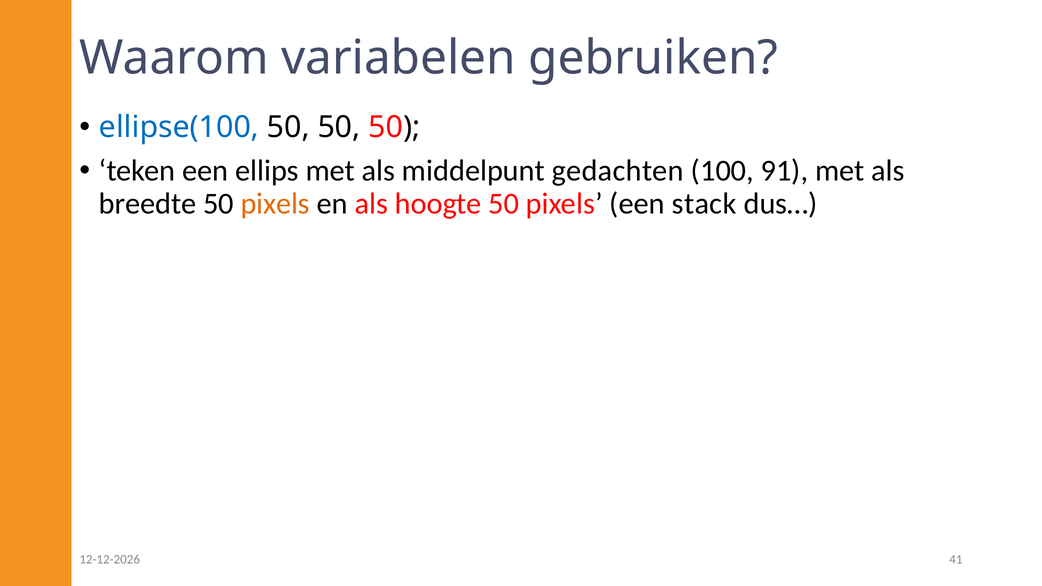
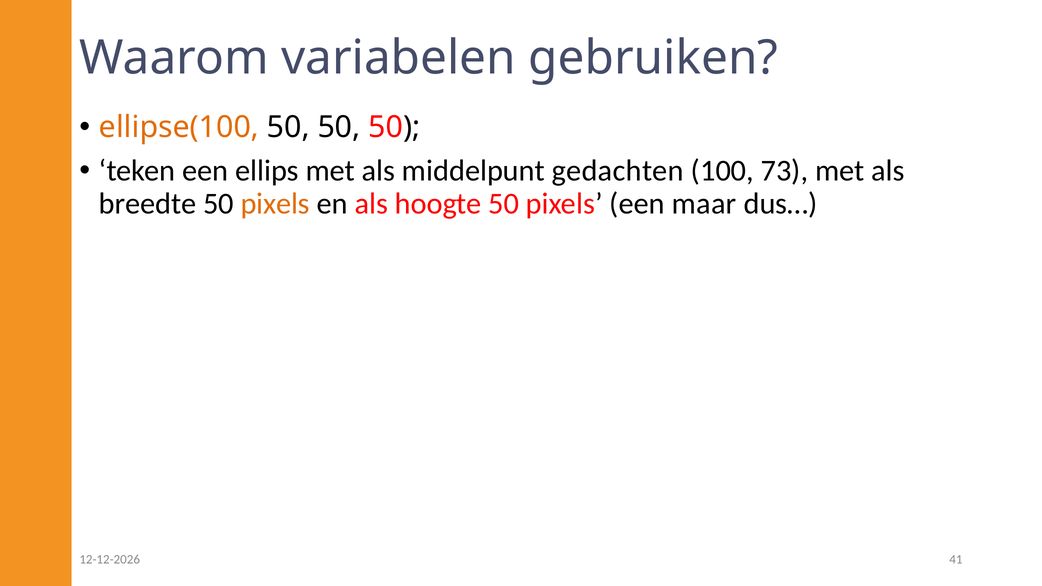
ellipse(100 colour: blue -> orange (179, 127)
91: 91 -> 73 (784, 171)
stack: stack -> maar (704, 204)
